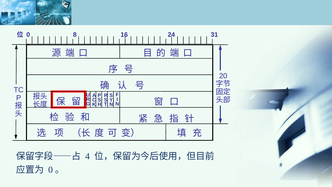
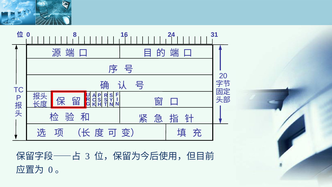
4: 4 -> 3 (87, 156)
